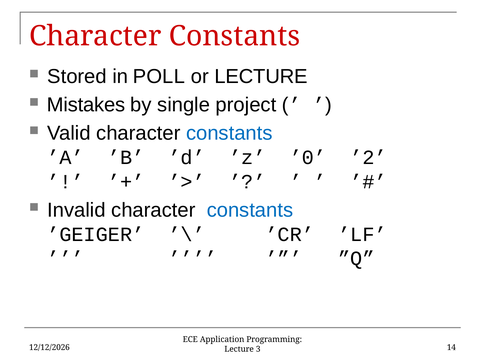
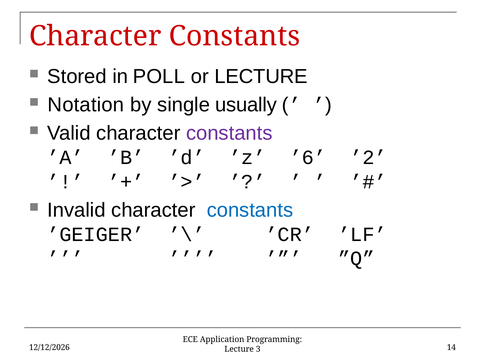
Mistakes: Mistakes -> Notation (86, 105)
project: project -> usually (246, 105)
constants colour: blue -> purple (229, 133)
’0: ’0 -> ’6 (308, 157)
